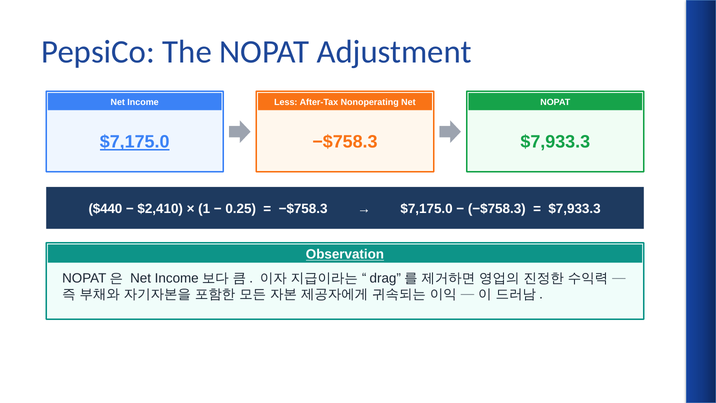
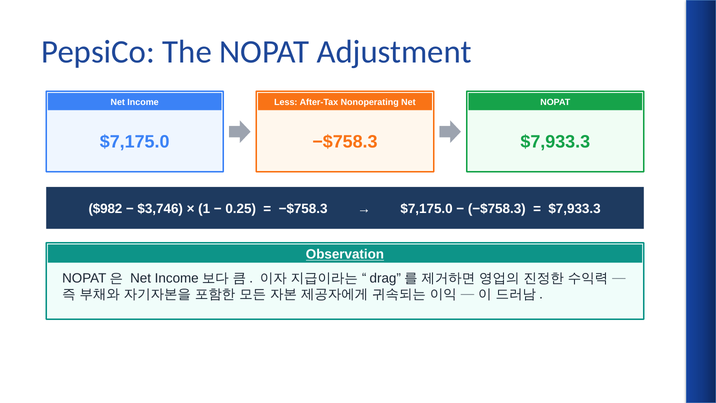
$7,175.0 underline: present -> none (135, 142)
$440: $440 -> $982 (105, 209)
$2,410: $2,410 -> $3,746 (160, 209)
